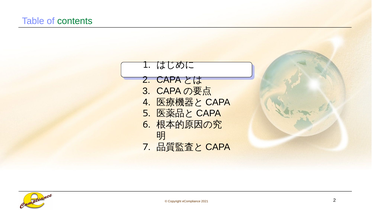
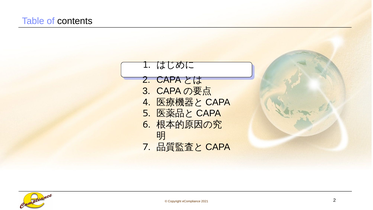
contents colour: green -> black (75, 21)
